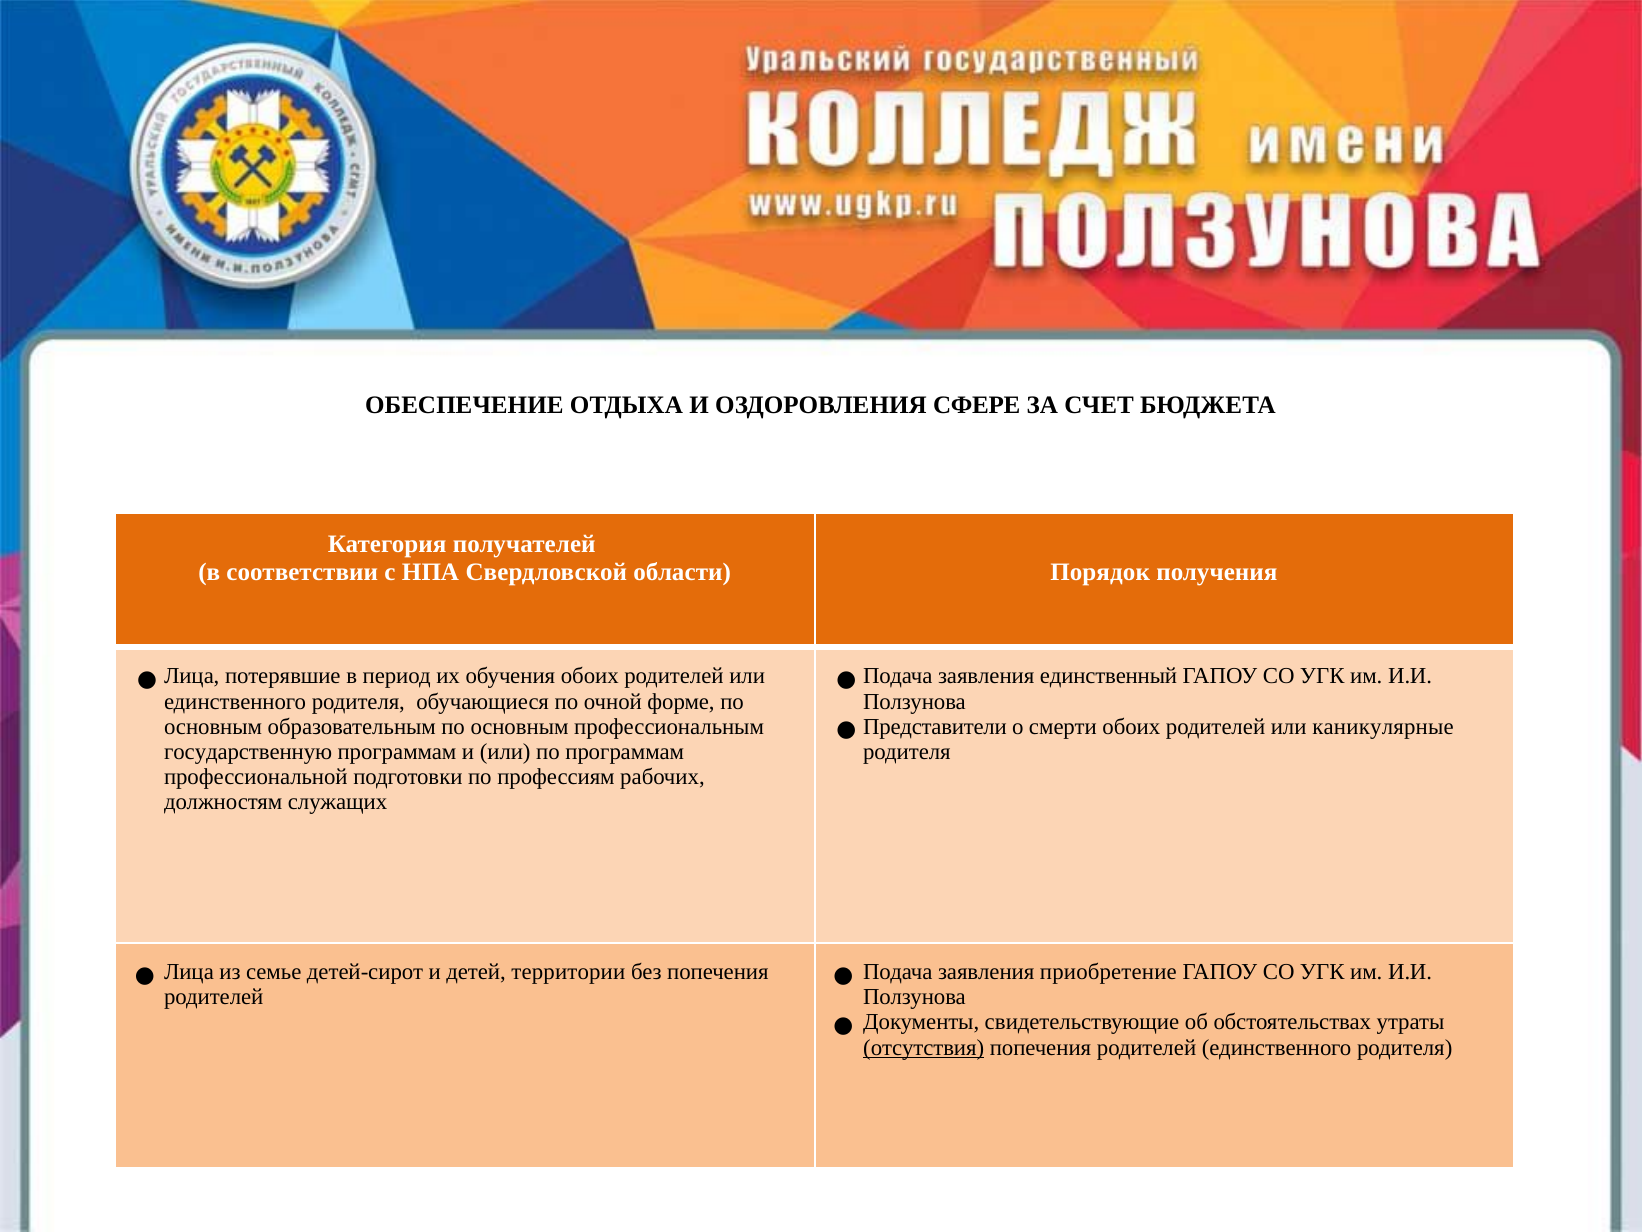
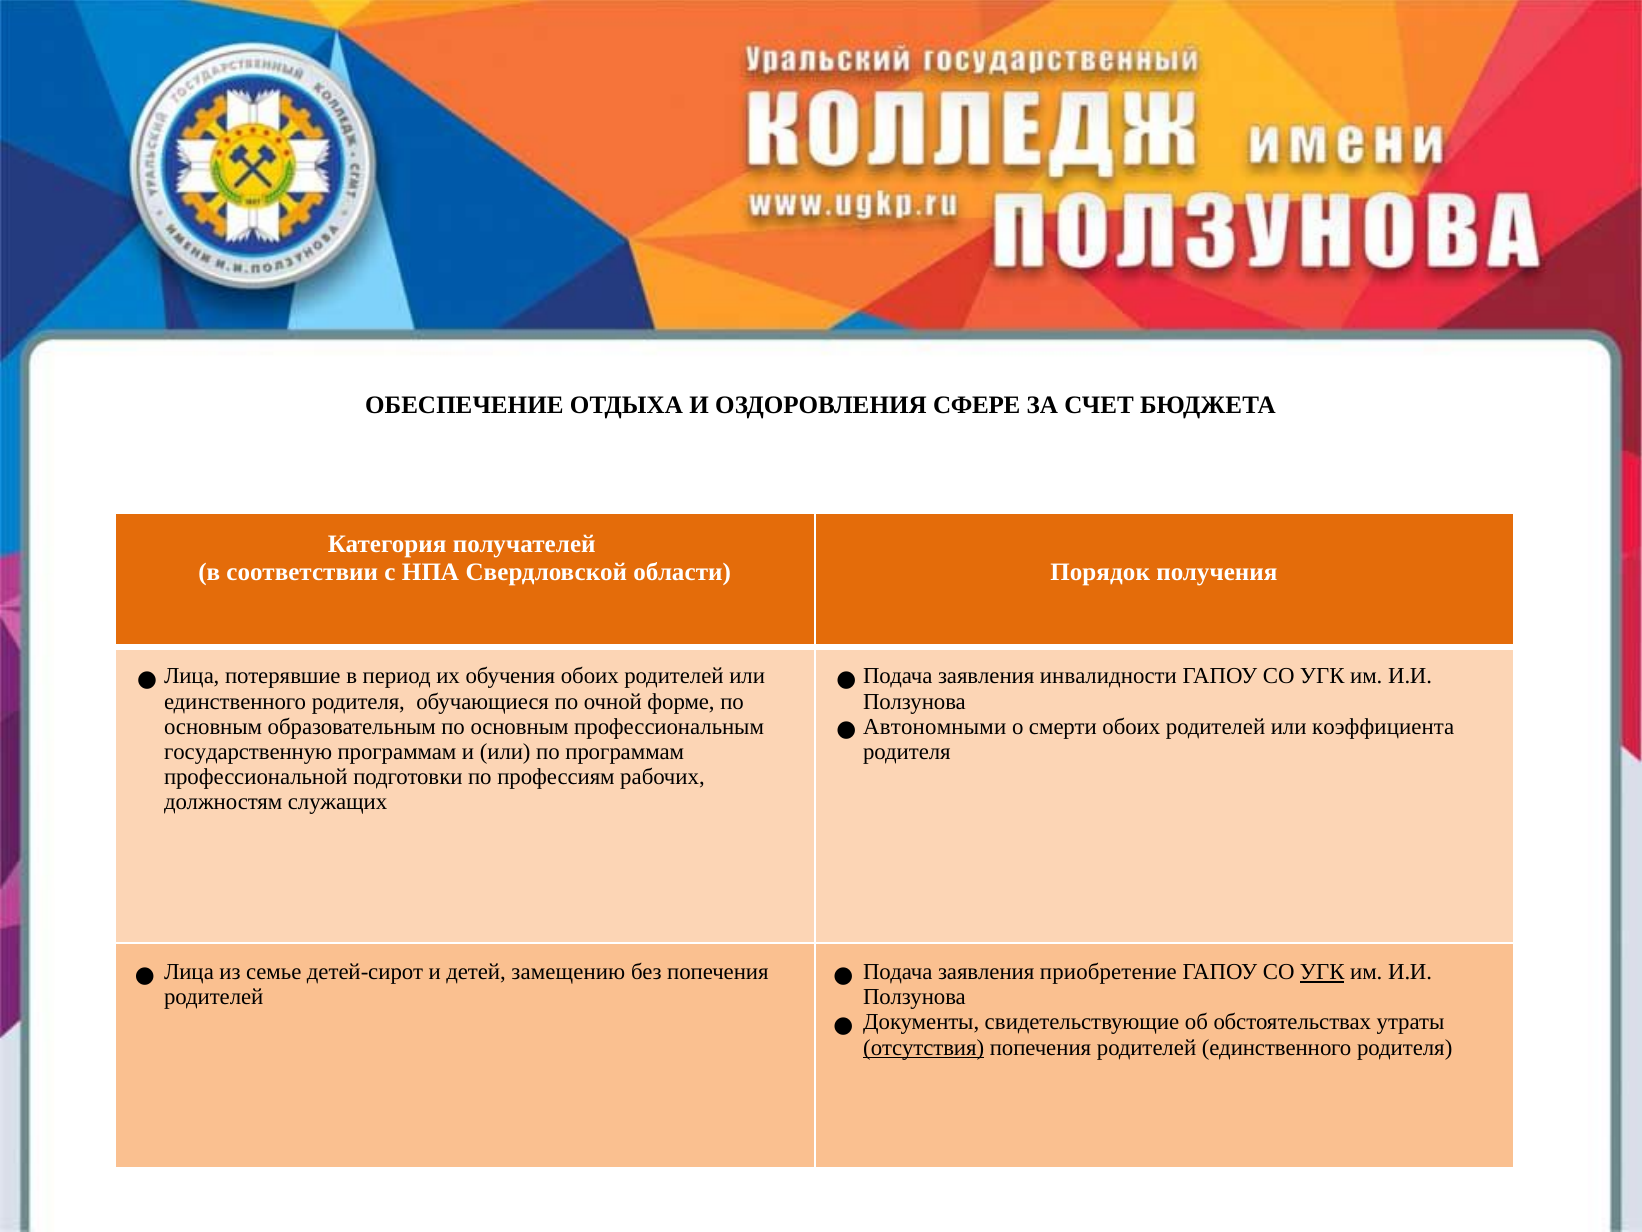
единственный: единственный -> инвалидности (1108, 676)
Представители: Представители -> Автономными (935, 726)
каникулярные: каникулярные -> коэффициента (1383, 726)
территории: территории -> замещению (568, 972)
УГК underline: none -> present (1322, 972)
